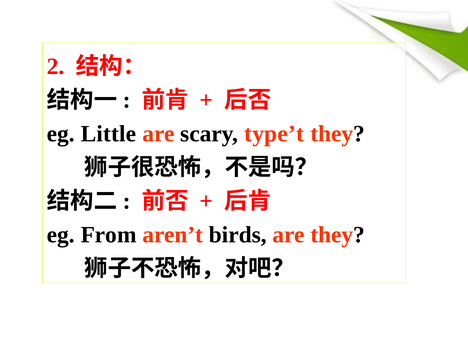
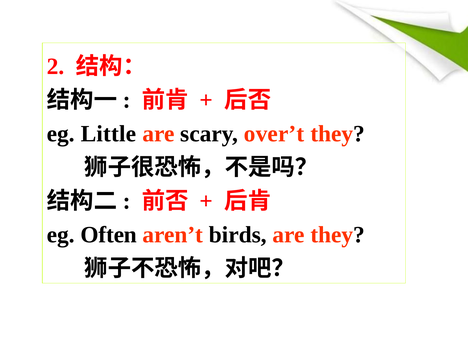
type’t: type’t -> over’t (274, 134)
From: From -> Often (109, 235)
